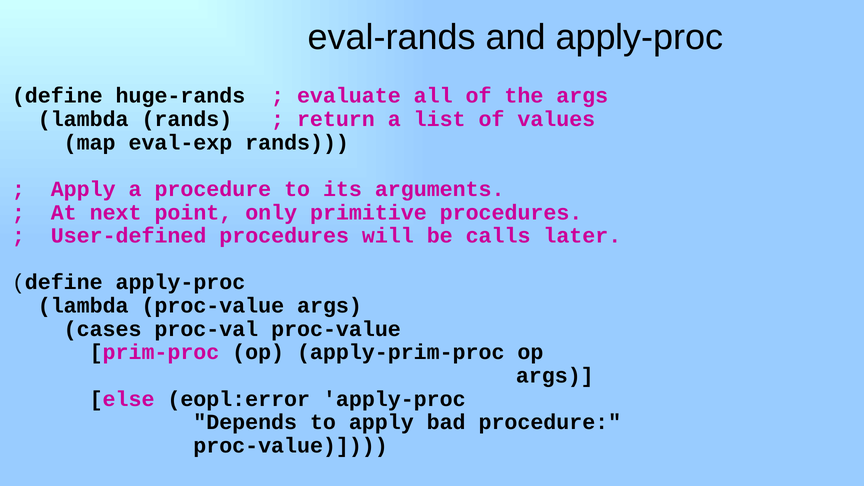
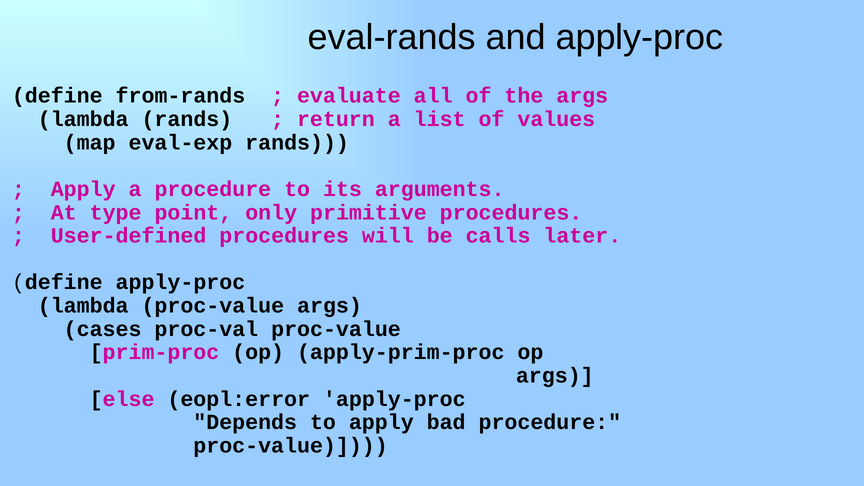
huge-rands: huge-rands -> from-rands (180, 96)
next: next -> type (116, 212)
